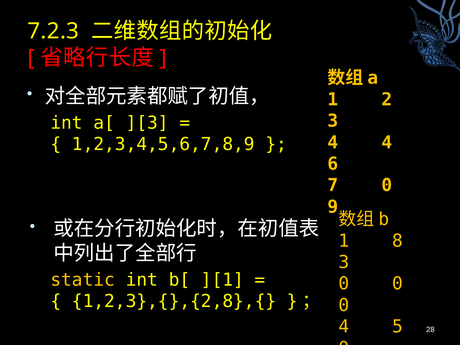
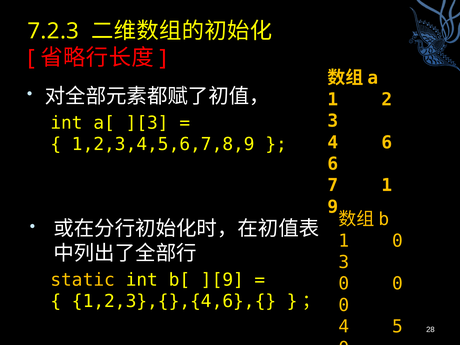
4 4: 4 -> 6 (387, 142)
7 0: 0 -> 1 (387, 185)
1 8: 8 -> 0 (398, 241)
][1: ][1 -> ][9 (222, 280)
1,2,3},{},{2,8},{: 1,2,3},{},{2,8},{ -> 1,2,3},{},{4,6},{ (174, 301)
